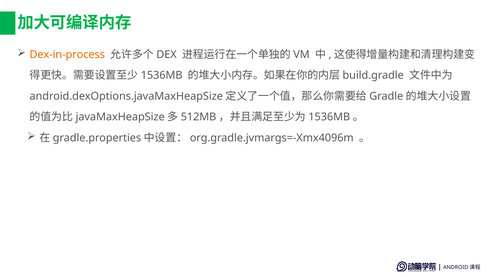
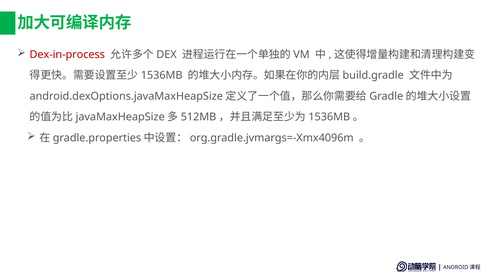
Dex-in-process colour: orange -> red (67, 55)
